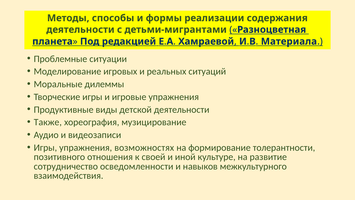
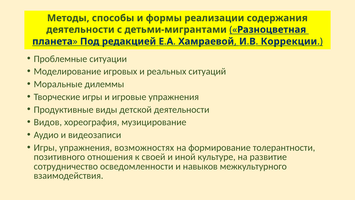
Материала: Материала -> Коррекции (289, 41)
Также: Также -> Видов (48, 122)
